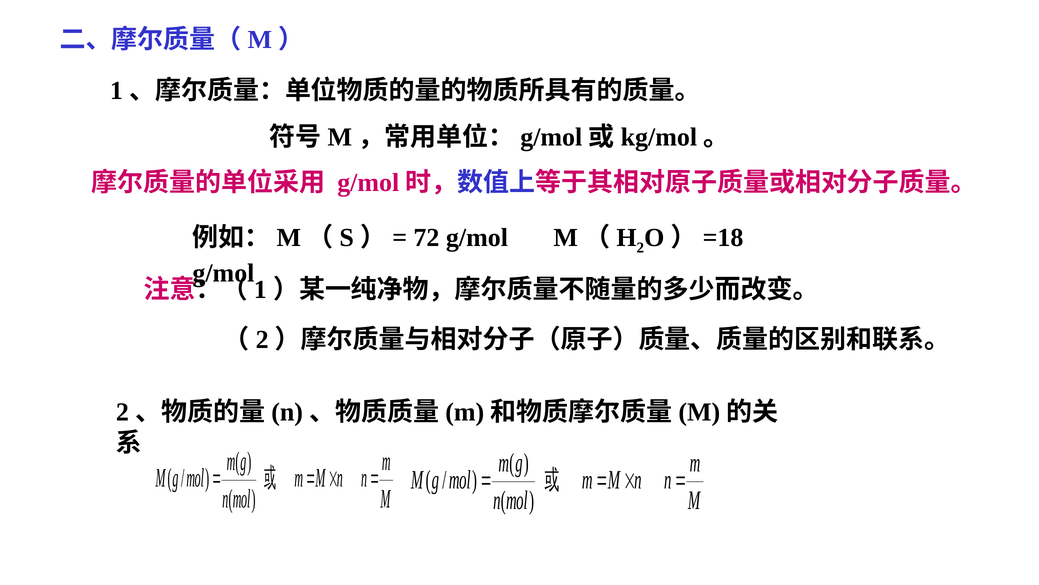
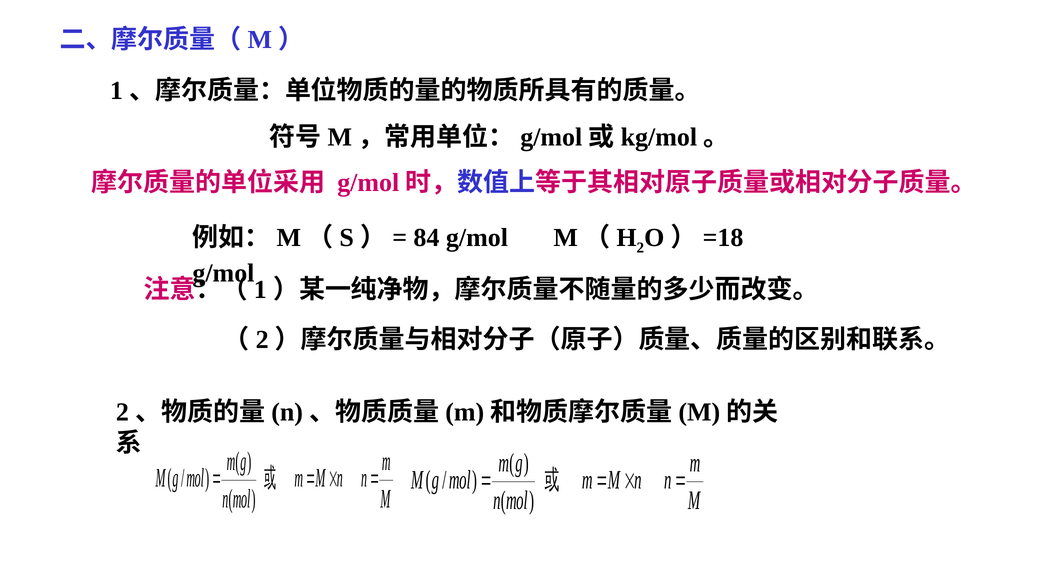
72: 72 -> 84 (426, 238)
